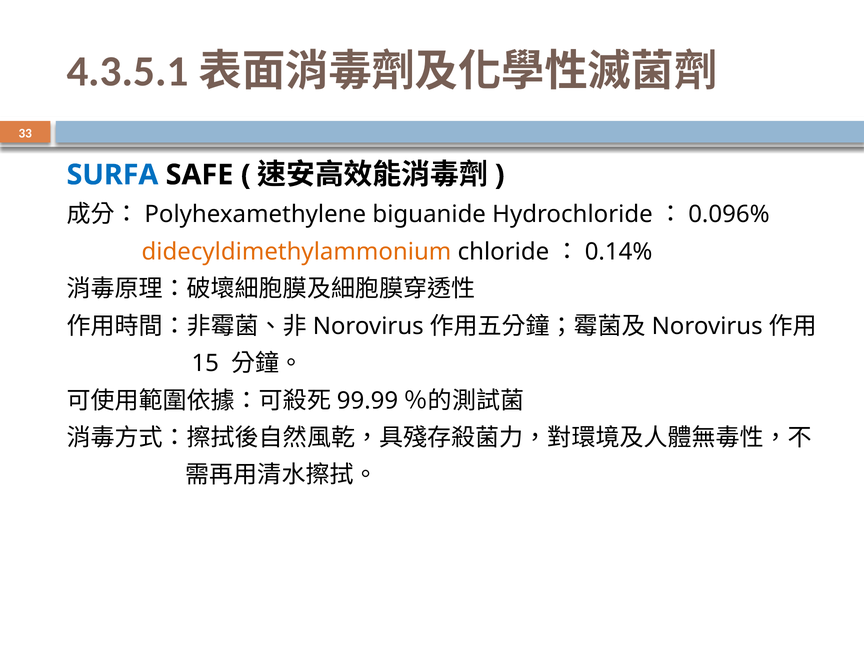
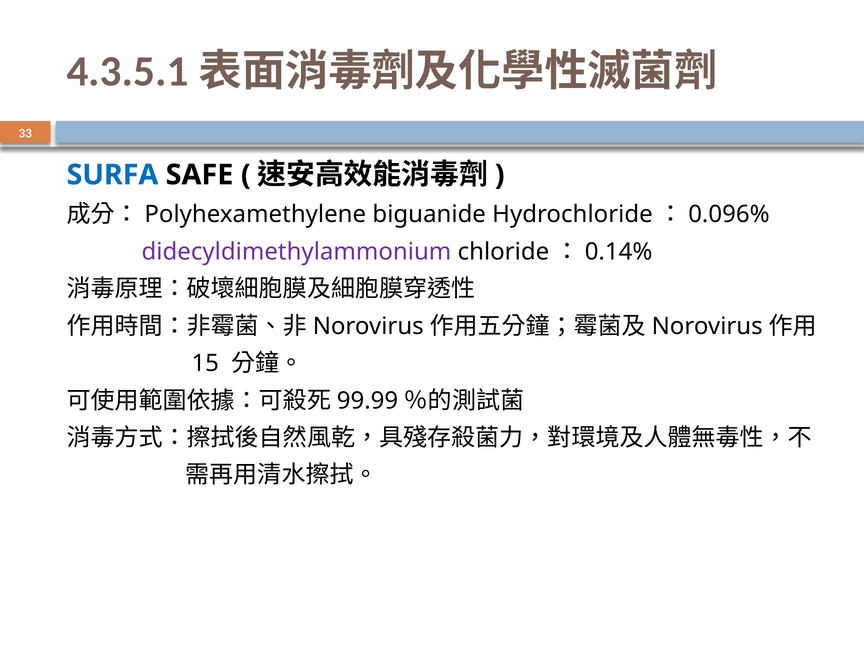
didecyldimethylammonium colour: orange -> purple (296, 252)
